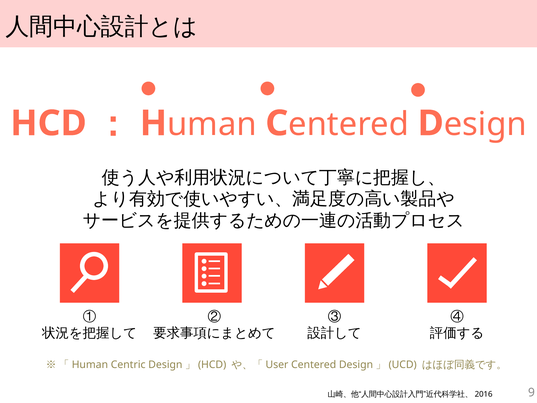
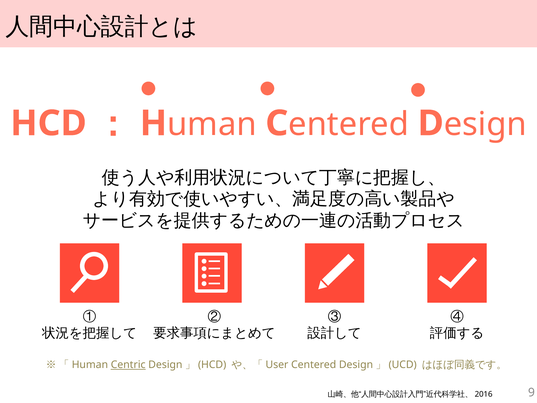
Centric underline: none -> present (128, 365)
